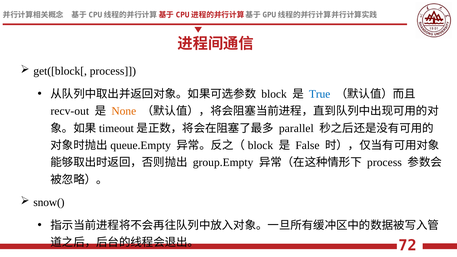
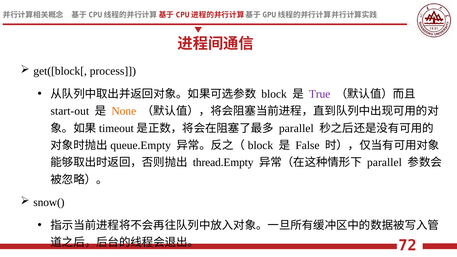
True colour: blue -> purple (320, 94)
recv-out: recv-out -> start-out (70, 111)
group.Empty: group.Empty -> thread.Empty (223, 163)
process: process -> parallel (384, 163)
